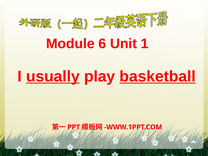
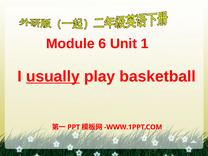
basketball underline: present -> none (158, 76)
